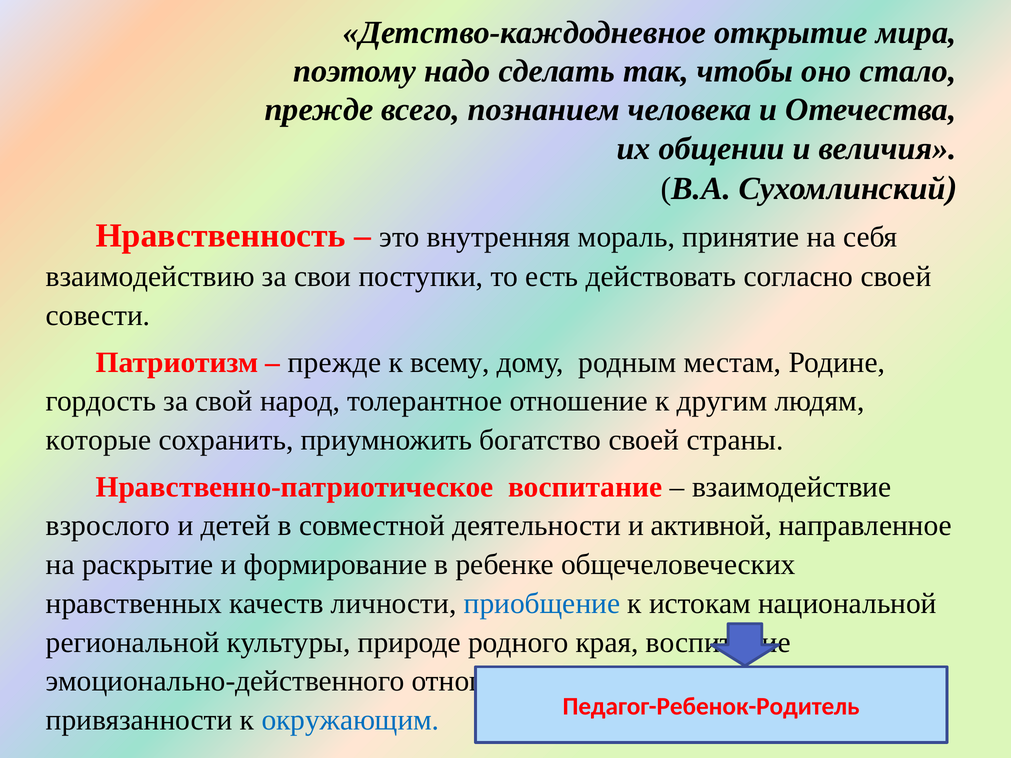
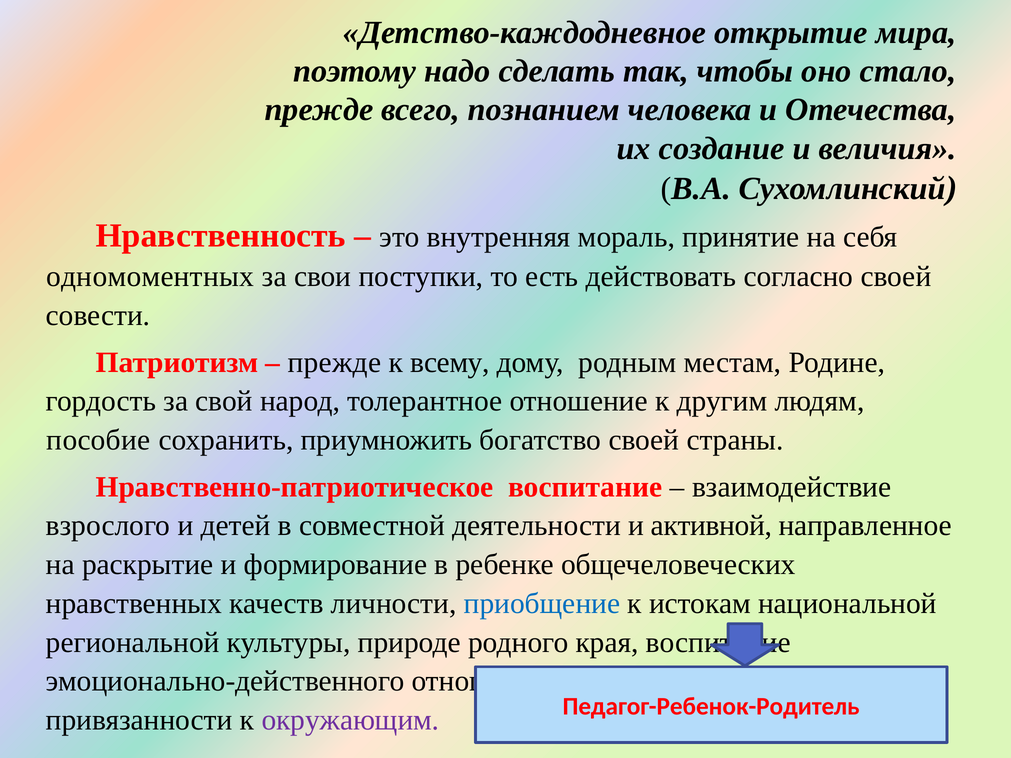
общении: общении -> создание (722, 149)
взаимодействию: взаимодействию -> одномоментных (150, 277)
которые: которые -> пособие (98, 440)
окружающим colour: blue -> purple (350, 720)
